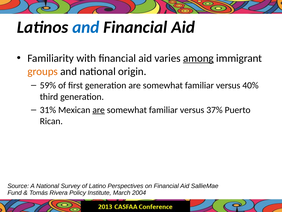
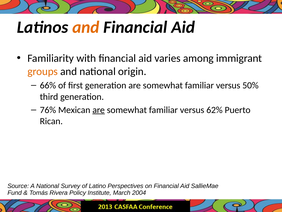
and colour: blue -> orange (86, 27)
among underline: present -> none (198, 58)
59%: 59% -> 66% (48, 85)
40%: 40% -> 50% (250, 85)
31%: 31% -> 76% (48, 110)
37%: 37% -> 62% (214, 110)
